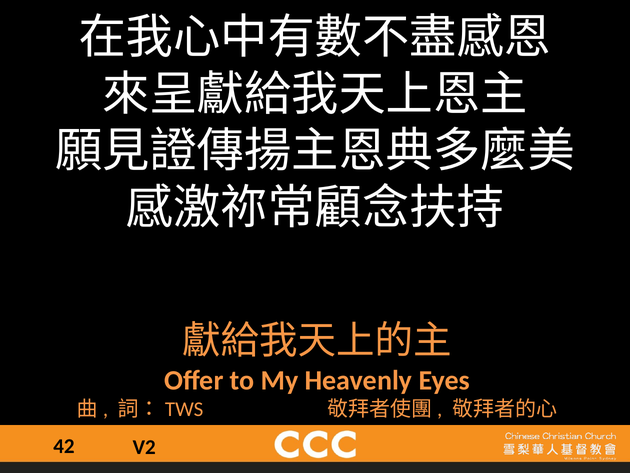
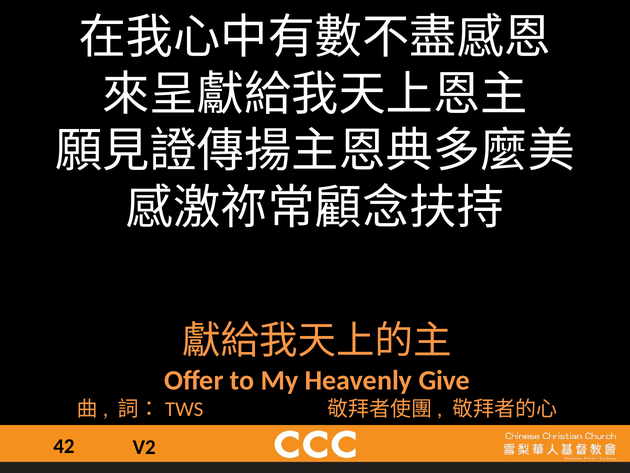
Eyes: Eyes -> Give (444, 380)
